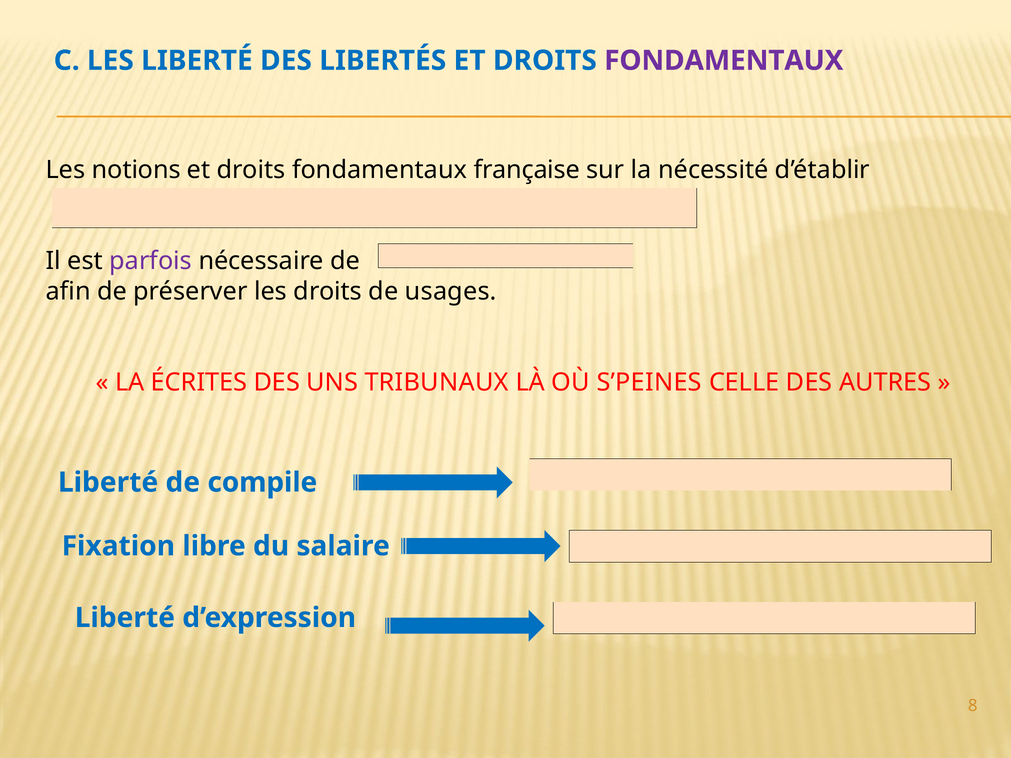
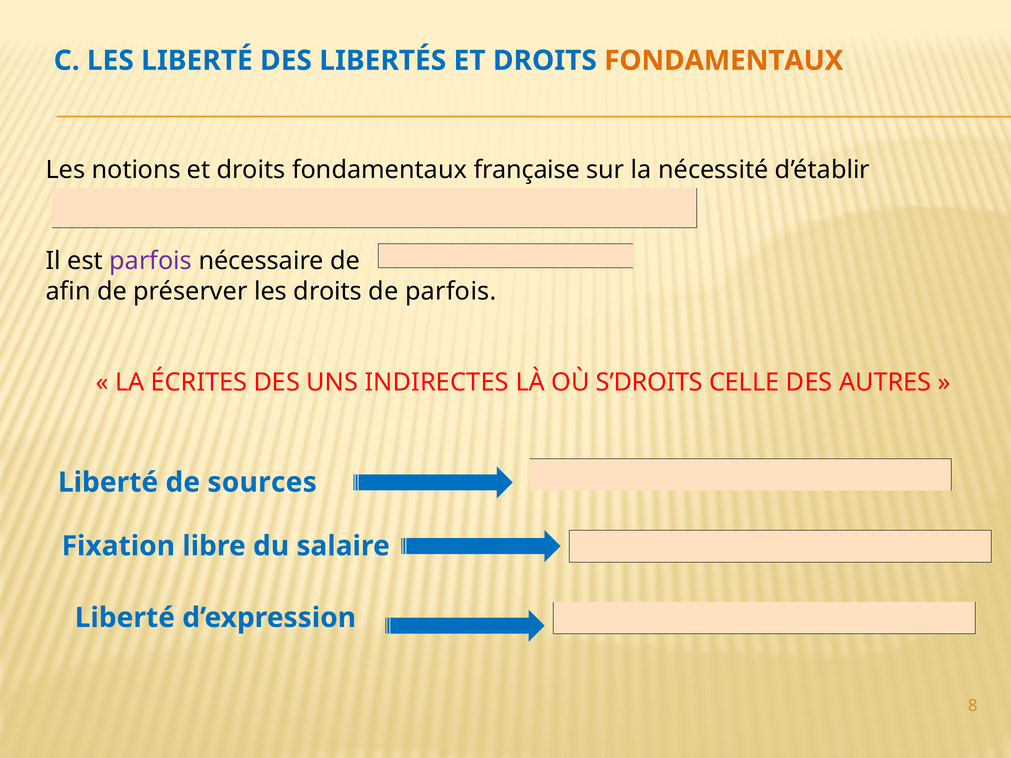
FONDAMENTAUX colour: purple -> orange (724, 61)
de usages: usages -> parfois (451, 291)
TRIBUNAUX: TRIBUNAUX -> INDIRECTES (437, 382)
S’PEINES: S’PEINES -> S’DROITS (649, 382)
compile: compile -> sources (262, 483)
